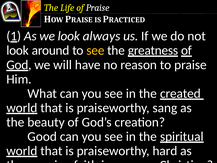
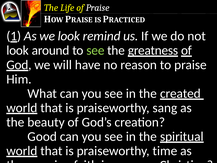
always: always -> remind (102, 36)
see colour: yellow -> light green (95, 50)
hard: hard -> time (165, 151)
